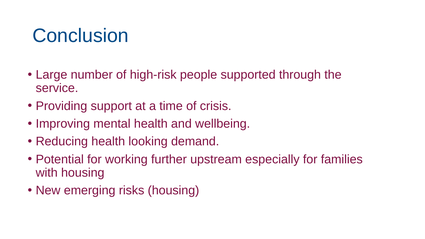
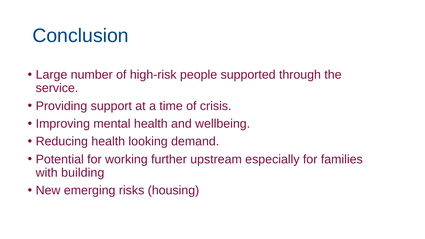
with housing: housing -> building (83, 173)
